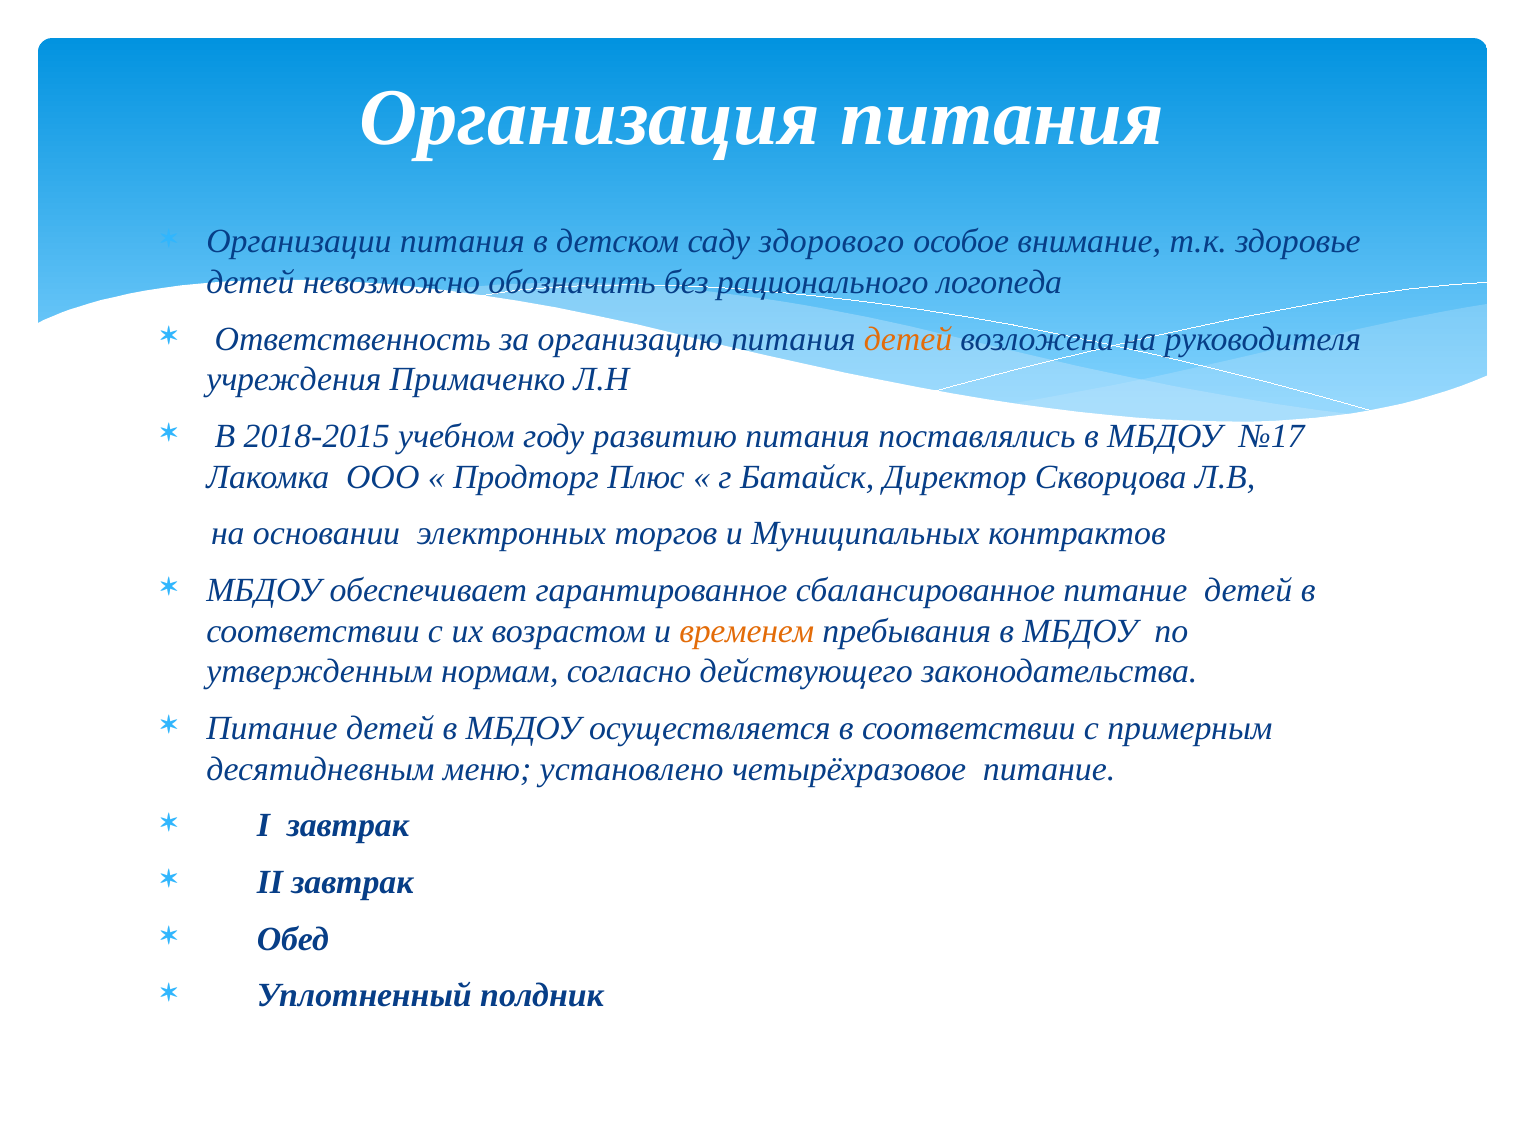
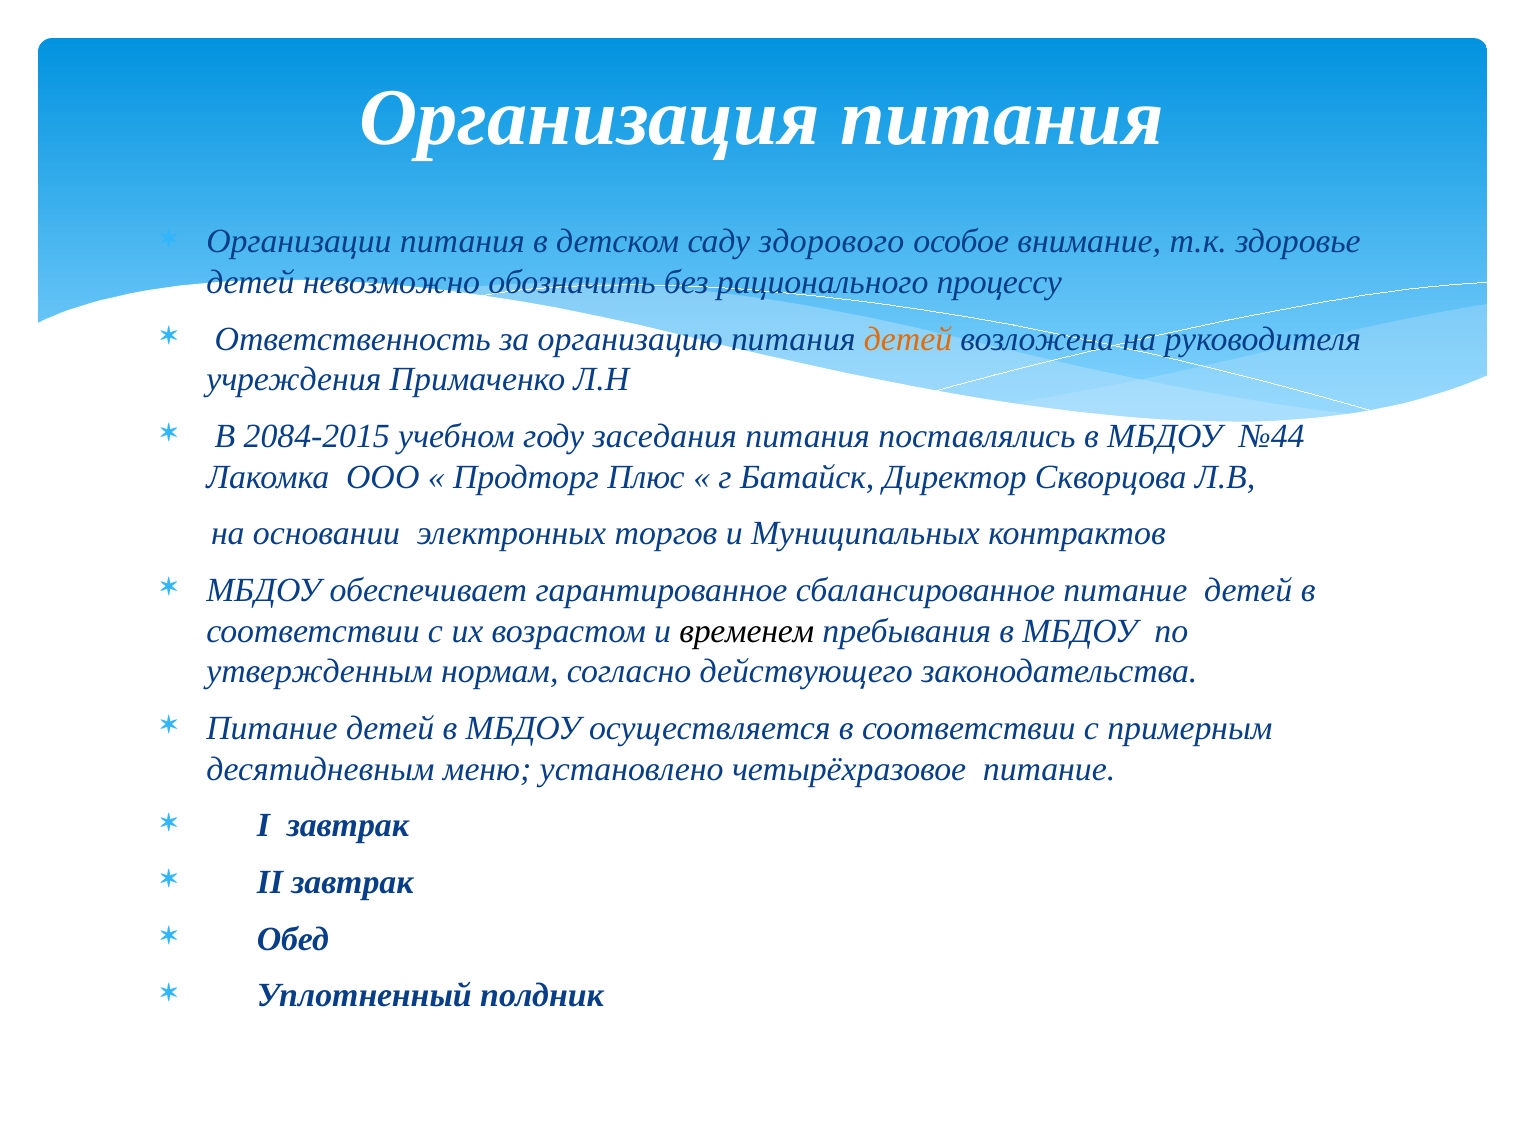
логопеда: логопеда -> процессу (999, 282)
2018-2015: 2018-2015 -> 2084-2015 (317, 436)
развитию: развитию -> заседания (665, 436)
№17: №17 -> №44 (1272, 436)
временем colour: orange -> black (747, 631)
